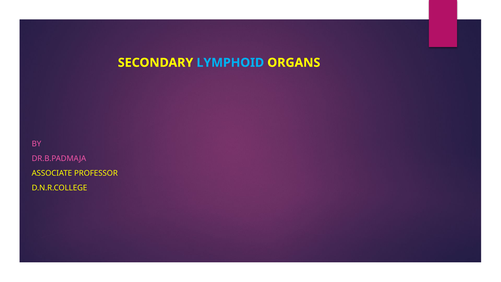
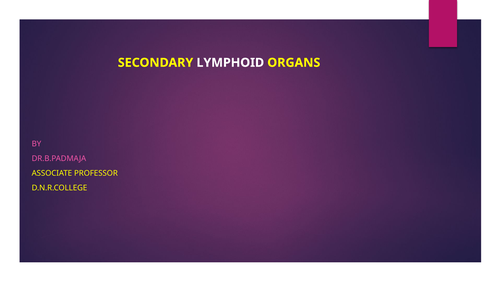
LYMPHOID colour: light blue -> white (230, 63)
